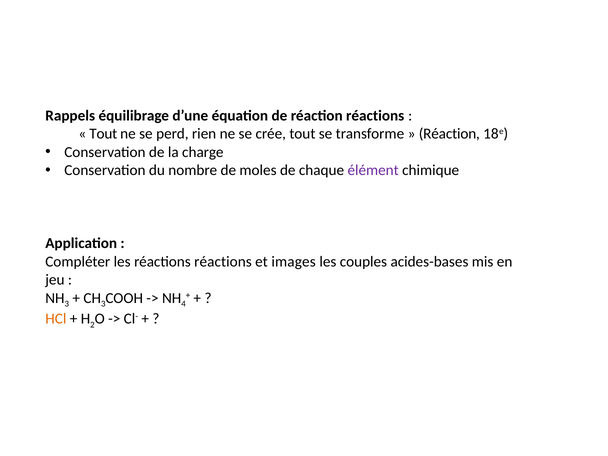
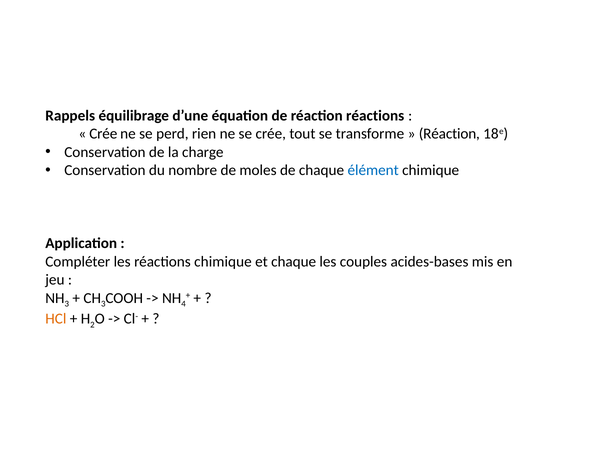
Tout: Tout -> Crée (103, 134)
élément colour: purple -> blue (373, 170)
réactions réactions: réactions -> chimique (223, 262)
et images: images -> chaque (294, 262)
